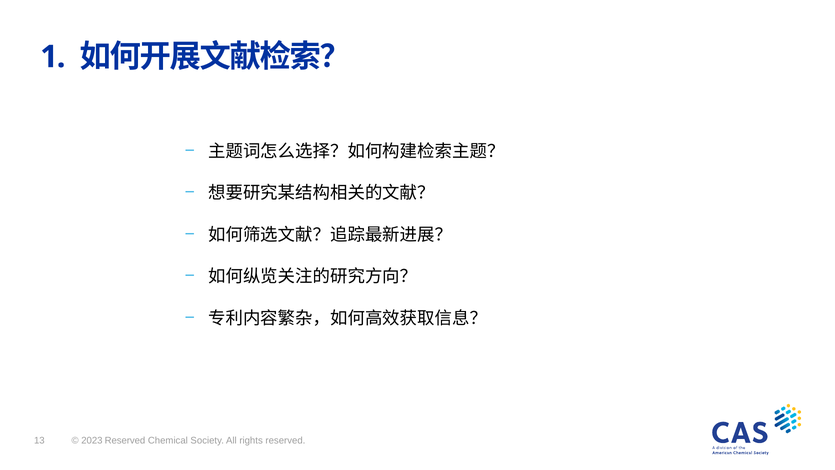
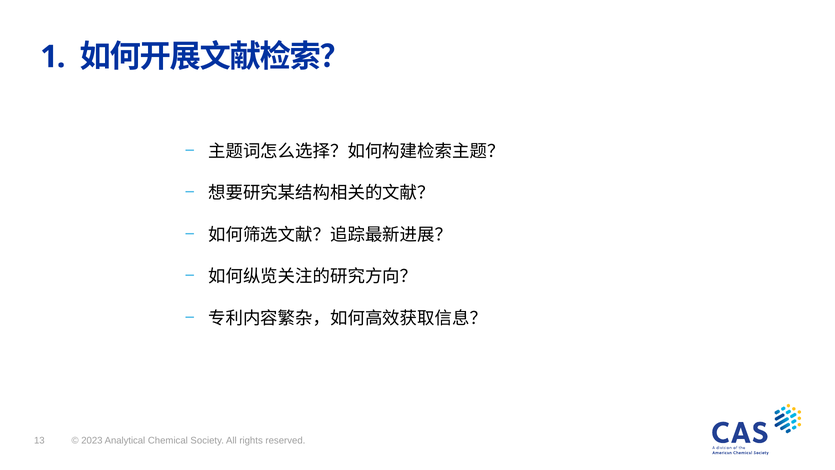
2023 Reserved: Reserved -> Analytical (125, 440)
